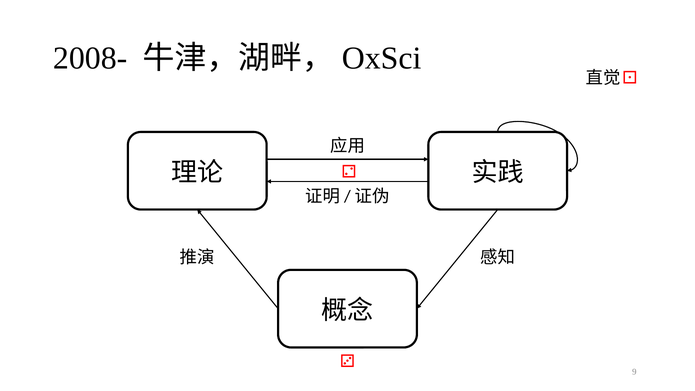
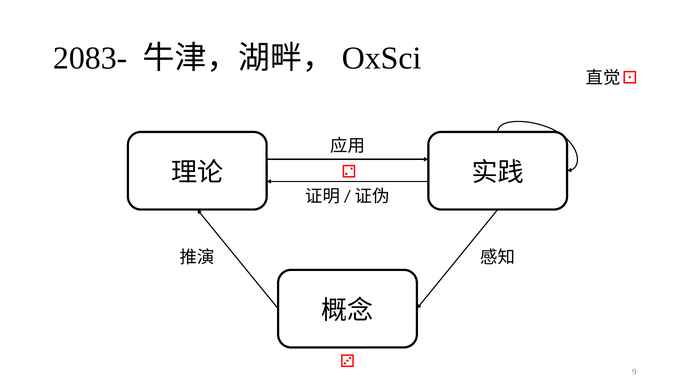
2008-: 2008- -> 2083- (90, 58)
